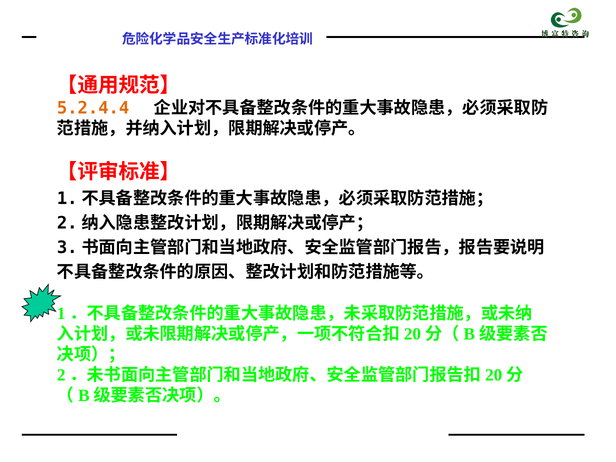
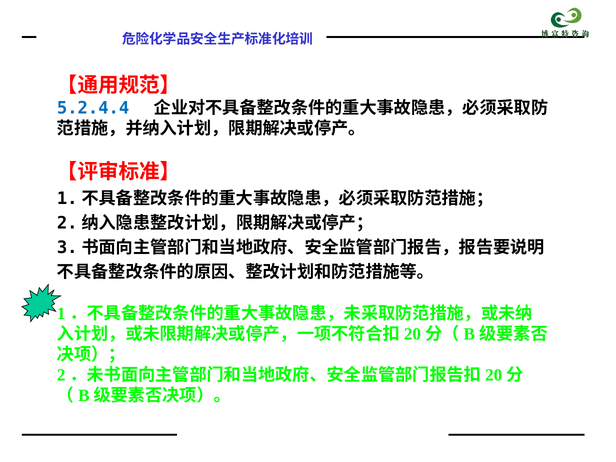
5.2.4.4 colour: orange -> blue (93, 108)
